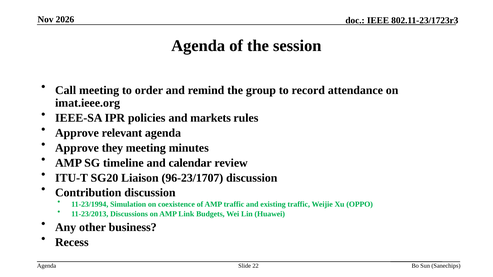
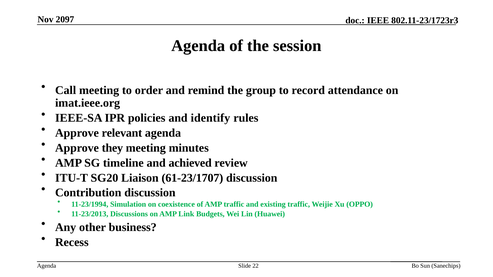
2026: 2026 -> 2097 (65, 20)
markets: markets -> identify (210, 118)
calendar: calendar -> achieved (190, 163)
96-23/1707: 96-23/1707 -> 61-23/1707 (192, 178)
